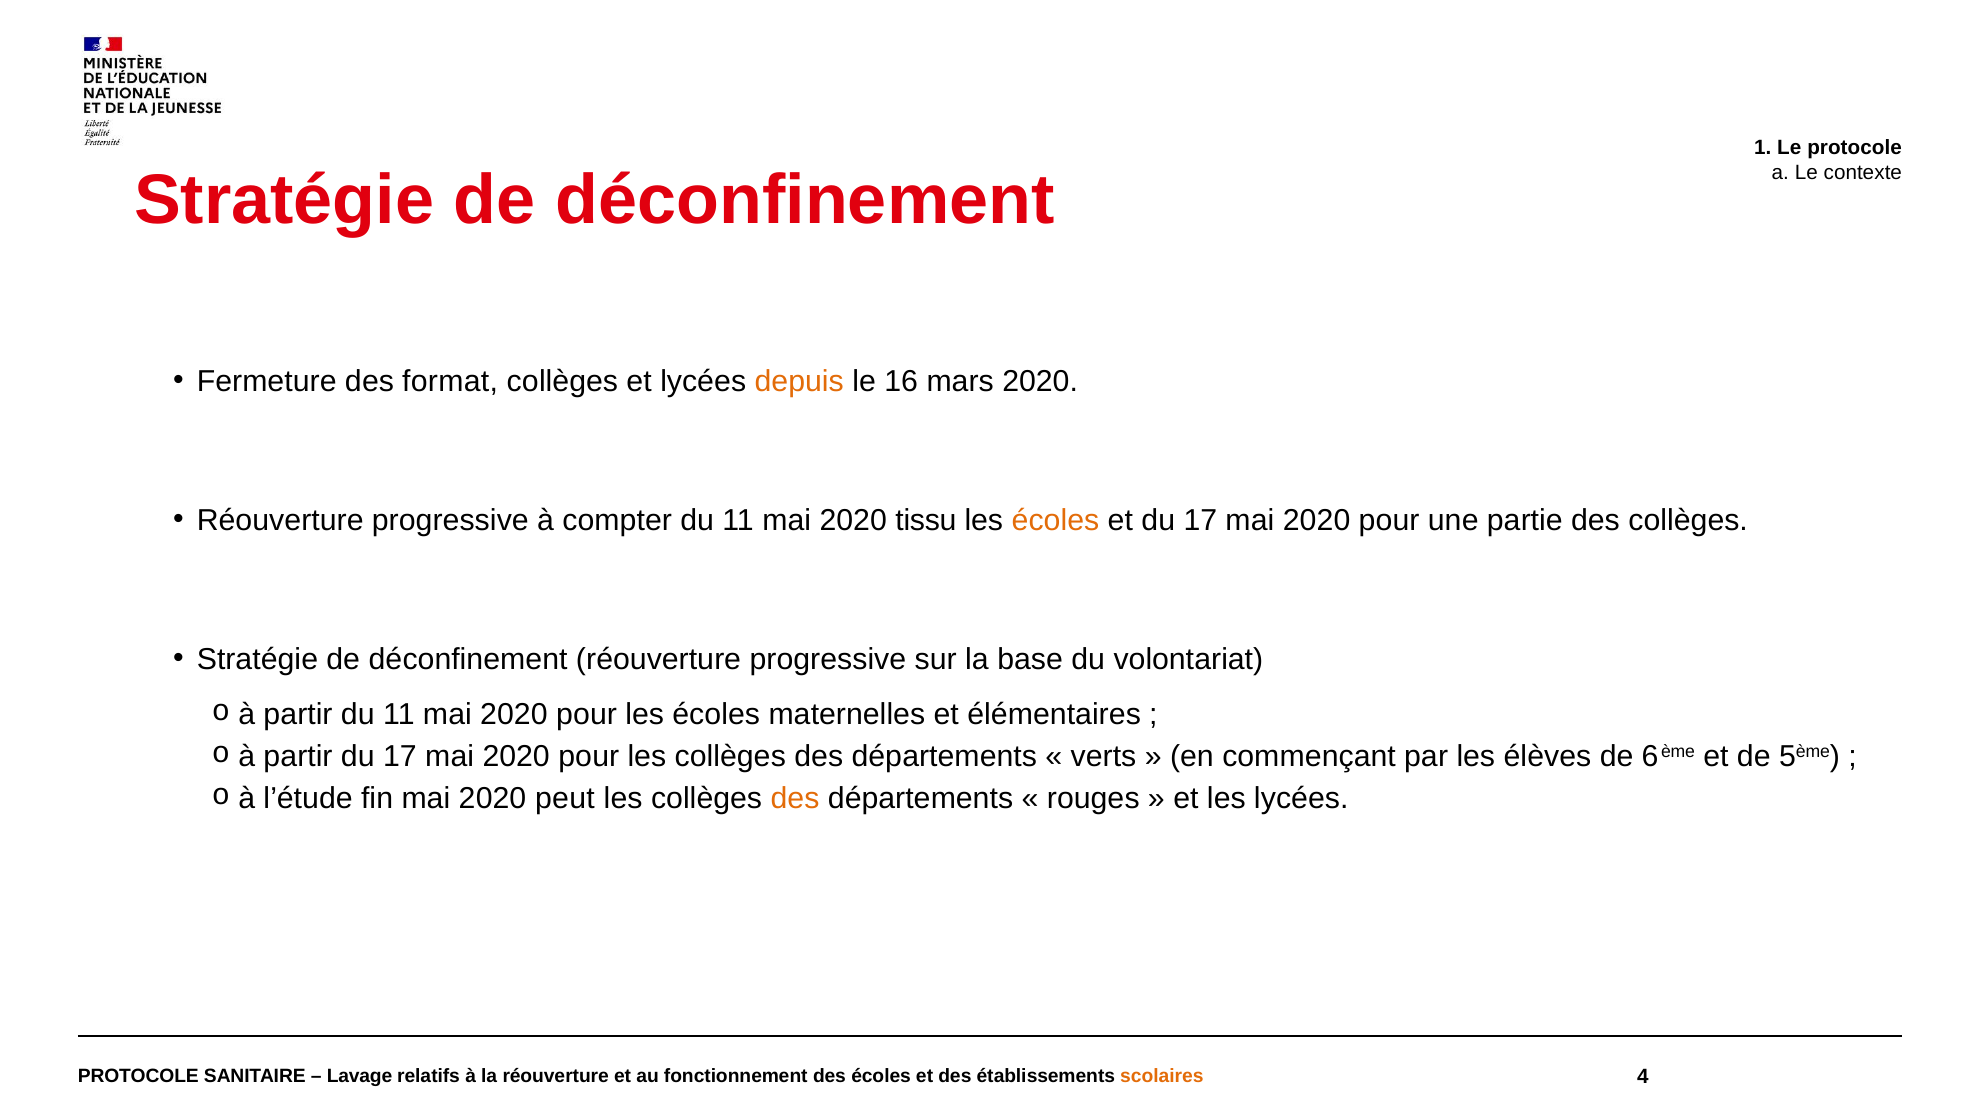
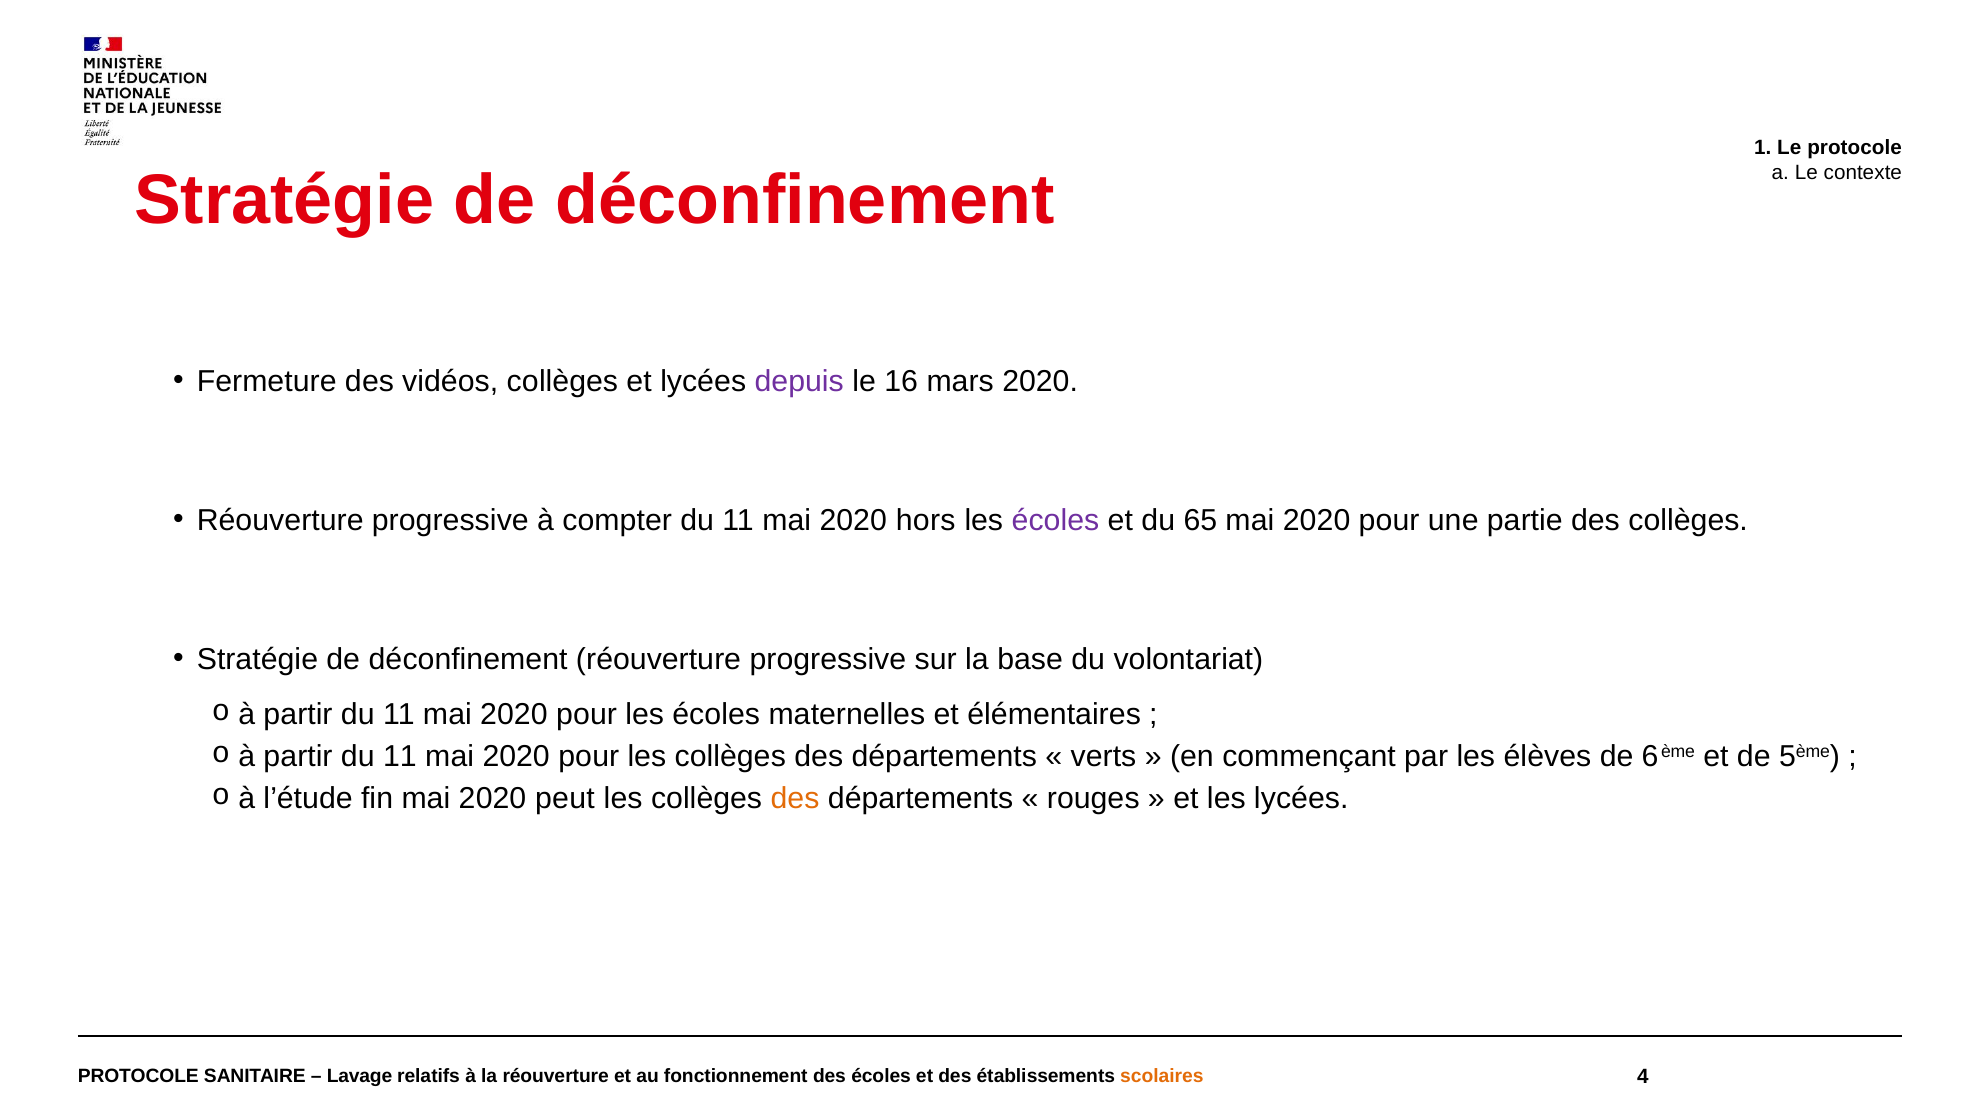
format: format -> vidéos (450, 382)
depuis colour: orange -> purple (799, 382)
tissu: tissu -> hors (926, 520)
écoles colour: orange -> purple (1055, 520)
et du 17: 17 -> 65 (1200, 520)
17: 17 -> 11 (400, 757)
